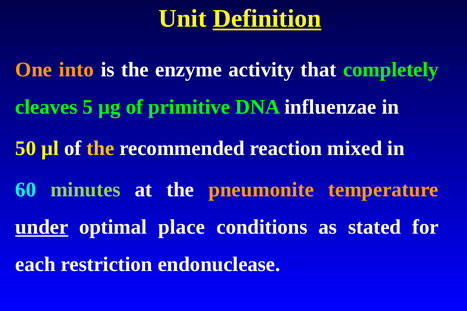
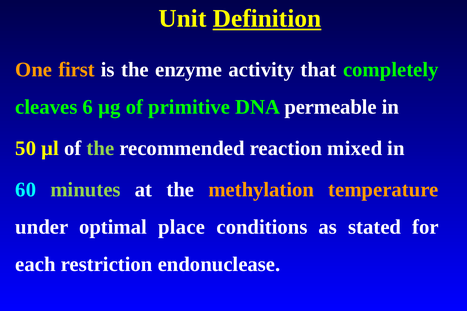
into: into -> first (77, 70)
5: 5 -> 6 (88, 107)
influenzae: influenzae -> permeable (331, 107)
the colour: yellow -> light green (100, 148)
pneumonite: pneumonite -> methylation (261, 190)
under underline: present -> none (42, 227)
